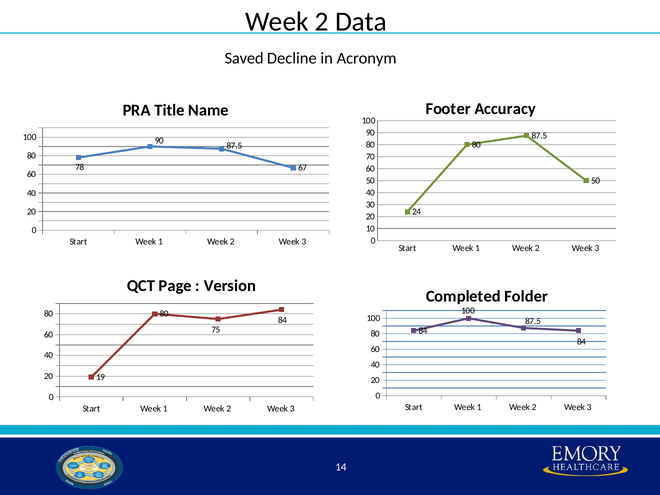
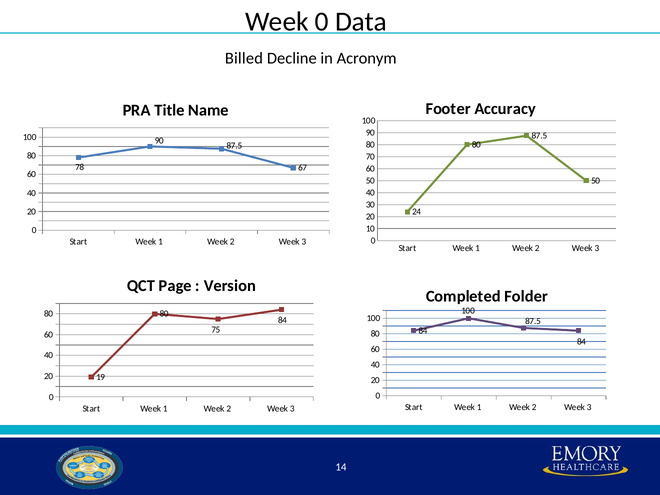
2: 2 -> 0 (322, 22)
Saved: Saved -> Billed (244, 58)
